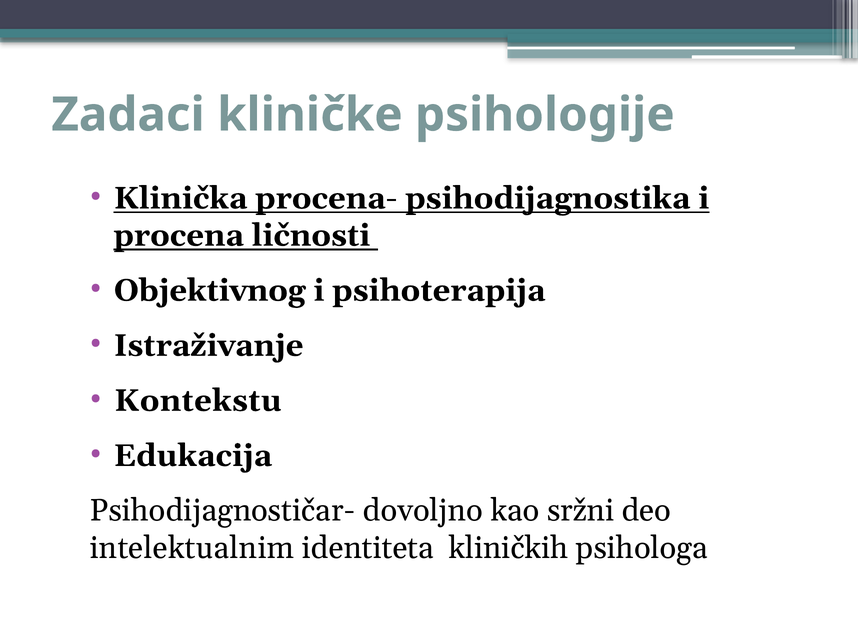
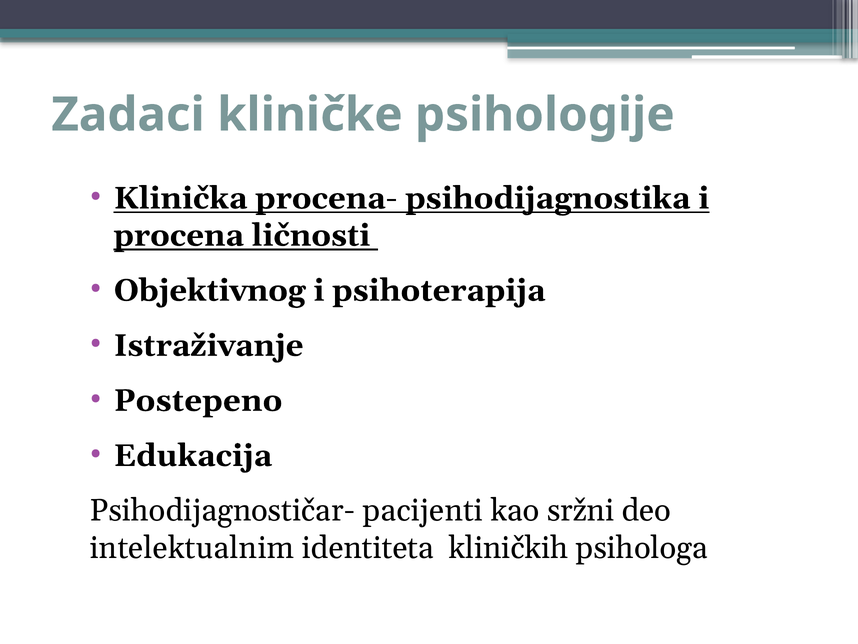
Kontekstu: Kontekstu -> Postepeno (198, 400)
dovoljno: dovoljno -> pacijenti (423, 510)
